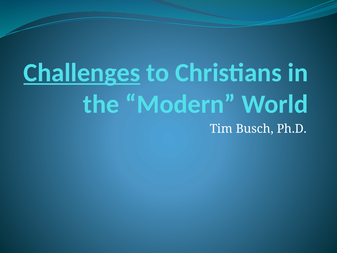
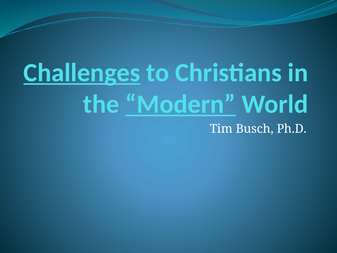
Modern underline: none -> present (180, 104)
